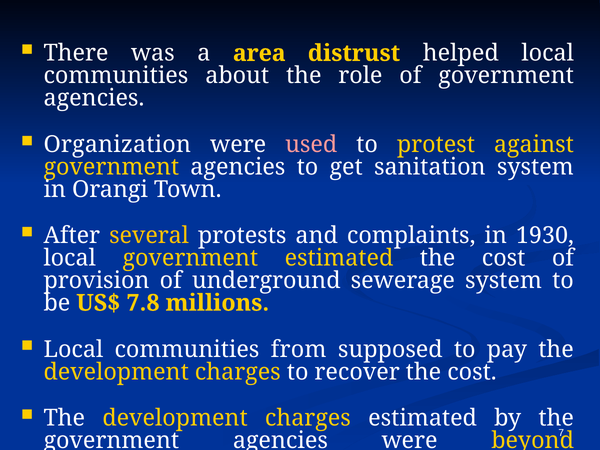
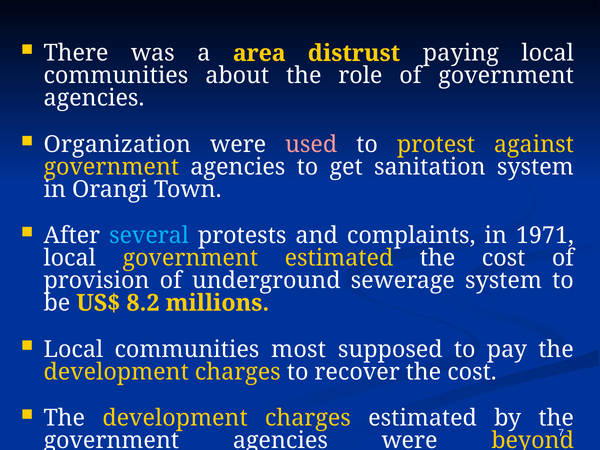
helped: helped -> paying (461, 53)
several colour: yellow -> light blue (149, 236)
1930: 1930 -> 1971 (545, 236)
7.8: 7.8 -> 8.2 (143, 303)
from: from -> most (299, 349)
